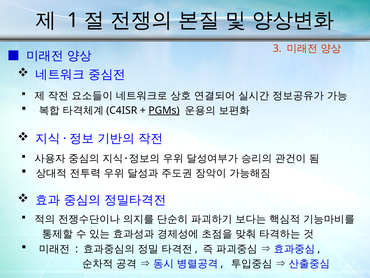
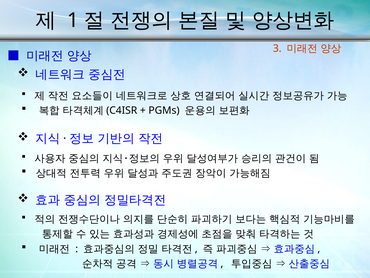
PGMs underline: present -> none (164, 110)
